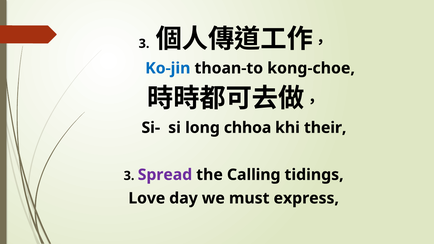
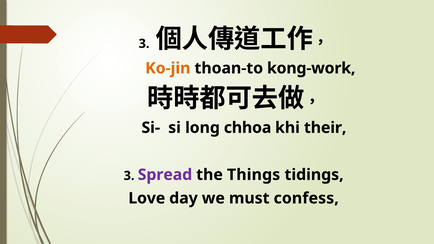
Ko-jin colour: blue -> orange (168, 68)
kong-choe: kong-choe -> kong-work (311, 68)
Calling: Calling -> Things (254, 175)
express: express -> confess (306, 198)
